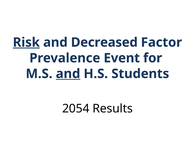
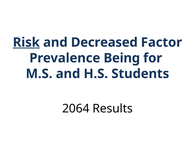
Event: Event -> Being (122, 58)
and underline: present -> none (68, 73)
2054: 2054 -> 2064 (76, 108)
